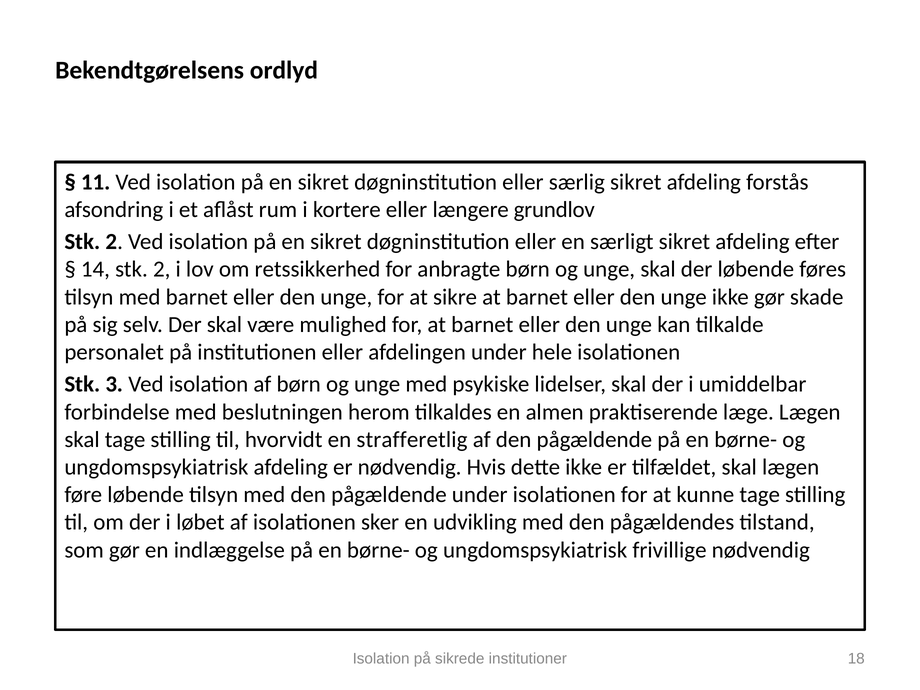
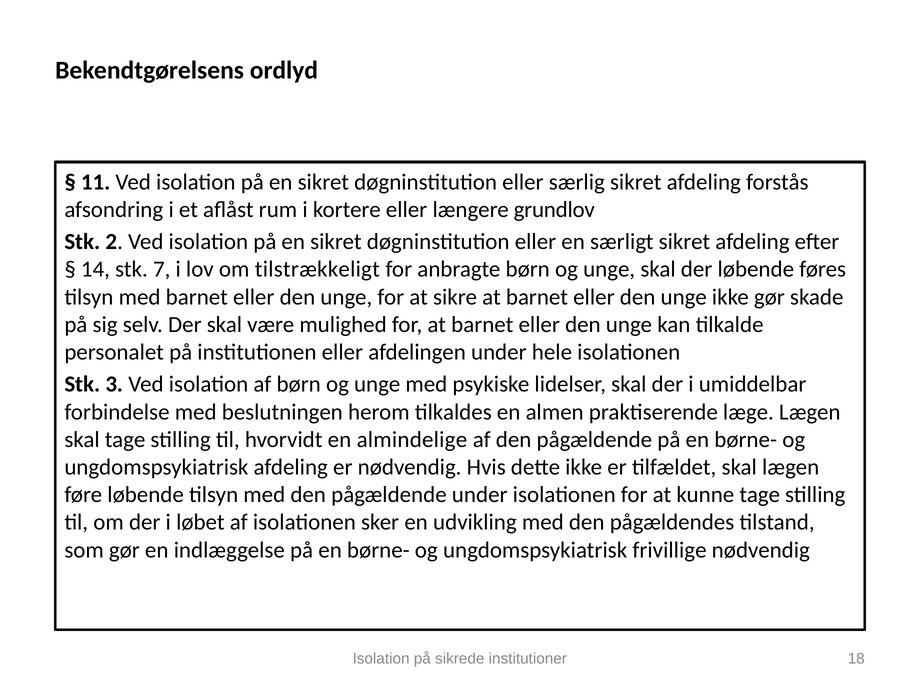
14 stk 2: 2 -> 7 (162, 269)
retssikkerhed: retssikkerhed -> tilstrækkeligt (317, 269)
strafferetlig: strafferetlig -> almindelige (412, 440)
